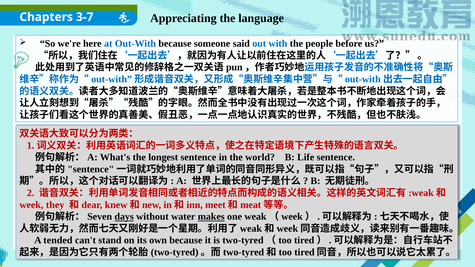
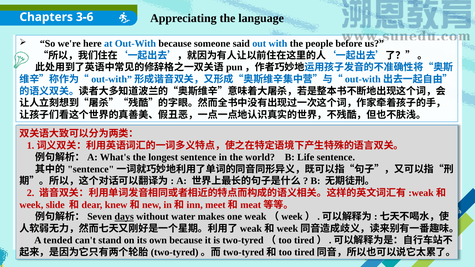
3-7: 3-7 -> 3-6 (85, 17)
they: they -> slide (55, 205)
makes underline: present -> none (211, 217)
